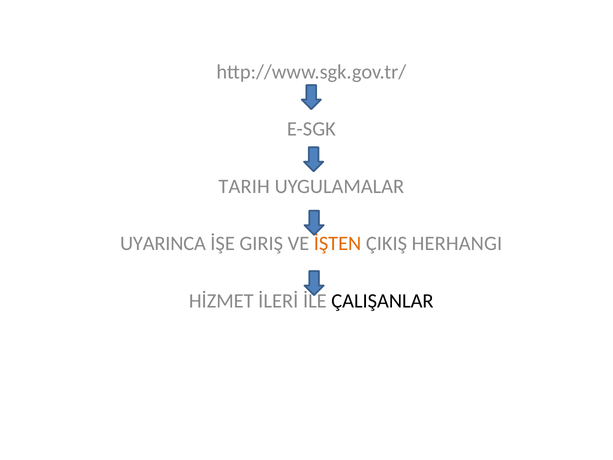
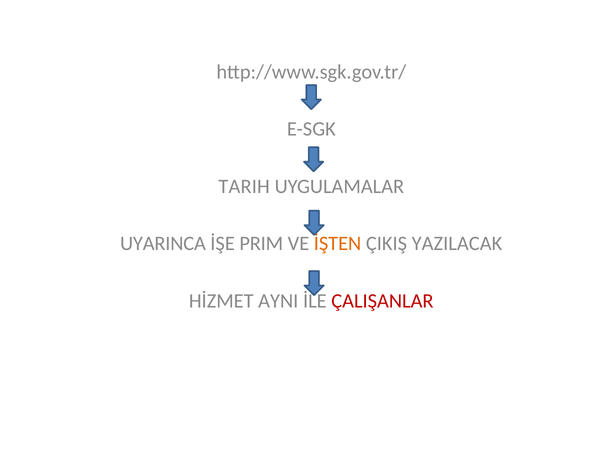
GIRIŞ: GIRIŞ -> PRIM (261, 243)
HERHANGI: HERHANGI -> YAZILACAK (457, 243)
İLERİ: İLERİ -> AYNI (278, 301)
ÇALIŞANLAR colour: black -> red (382, 301)
